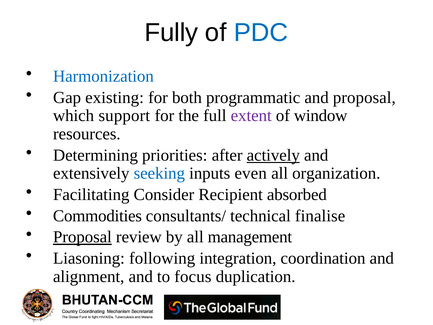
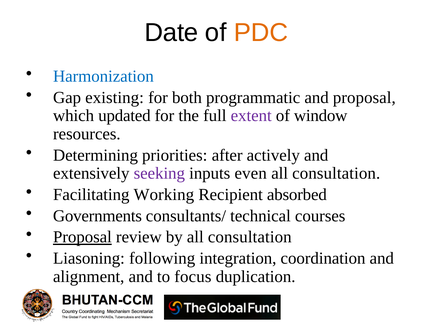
Fully: Fully -> Date (171, 32)
PDC colour: blue -> orange (261, 32)
support: support -> updated (124, 116)
actively underline: present -> none (273, 155)
seeking colour: blue -> purple (159, 173)
organization: organization -> consultation (336, 173)
Consider: Consider -> Working (164, 194)
Commodities: Commodities -> Governments (97, 216)
finalise: finalise -> courses (320, 216)
by all management: management -> consultation (250, 237)
